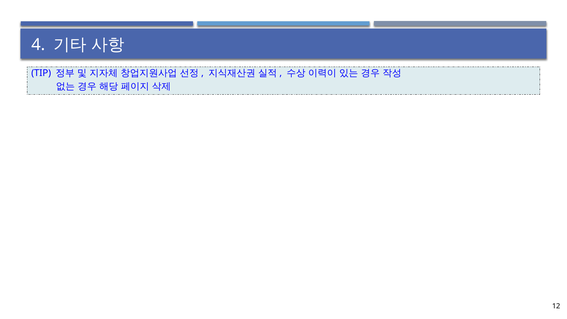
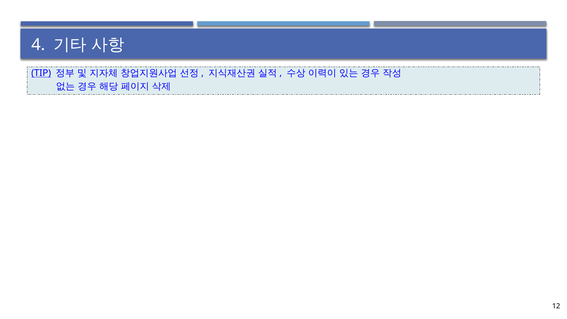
TIP underline: none -> present (41, 73)
